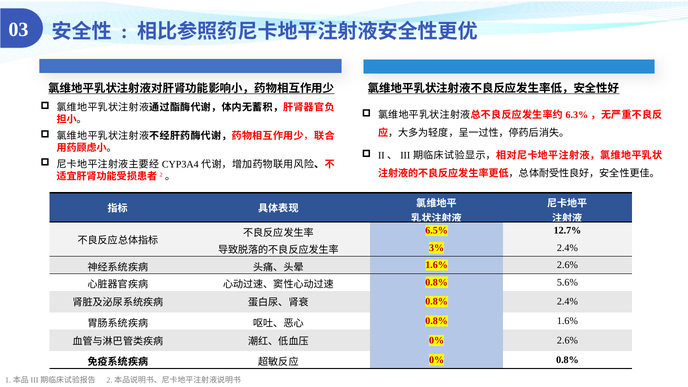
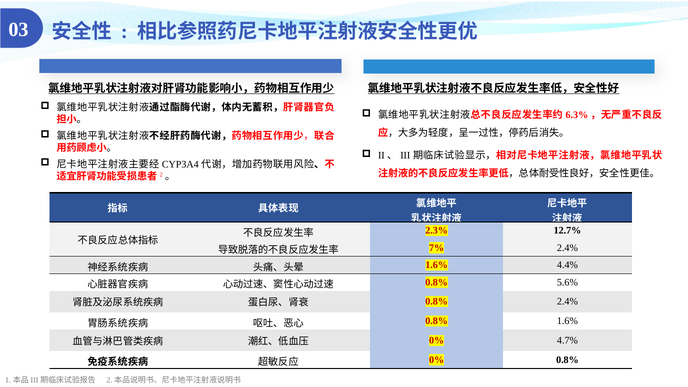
6.5%: 6.5% -> 2.3% (437, 231)
3%: 3% -> 7% (437, 248)
1.6% 2.6%: 2.6% -> 4.4% (567, 265)
0% 2.6%: 2.6% -> 4.7% (567, 340)
